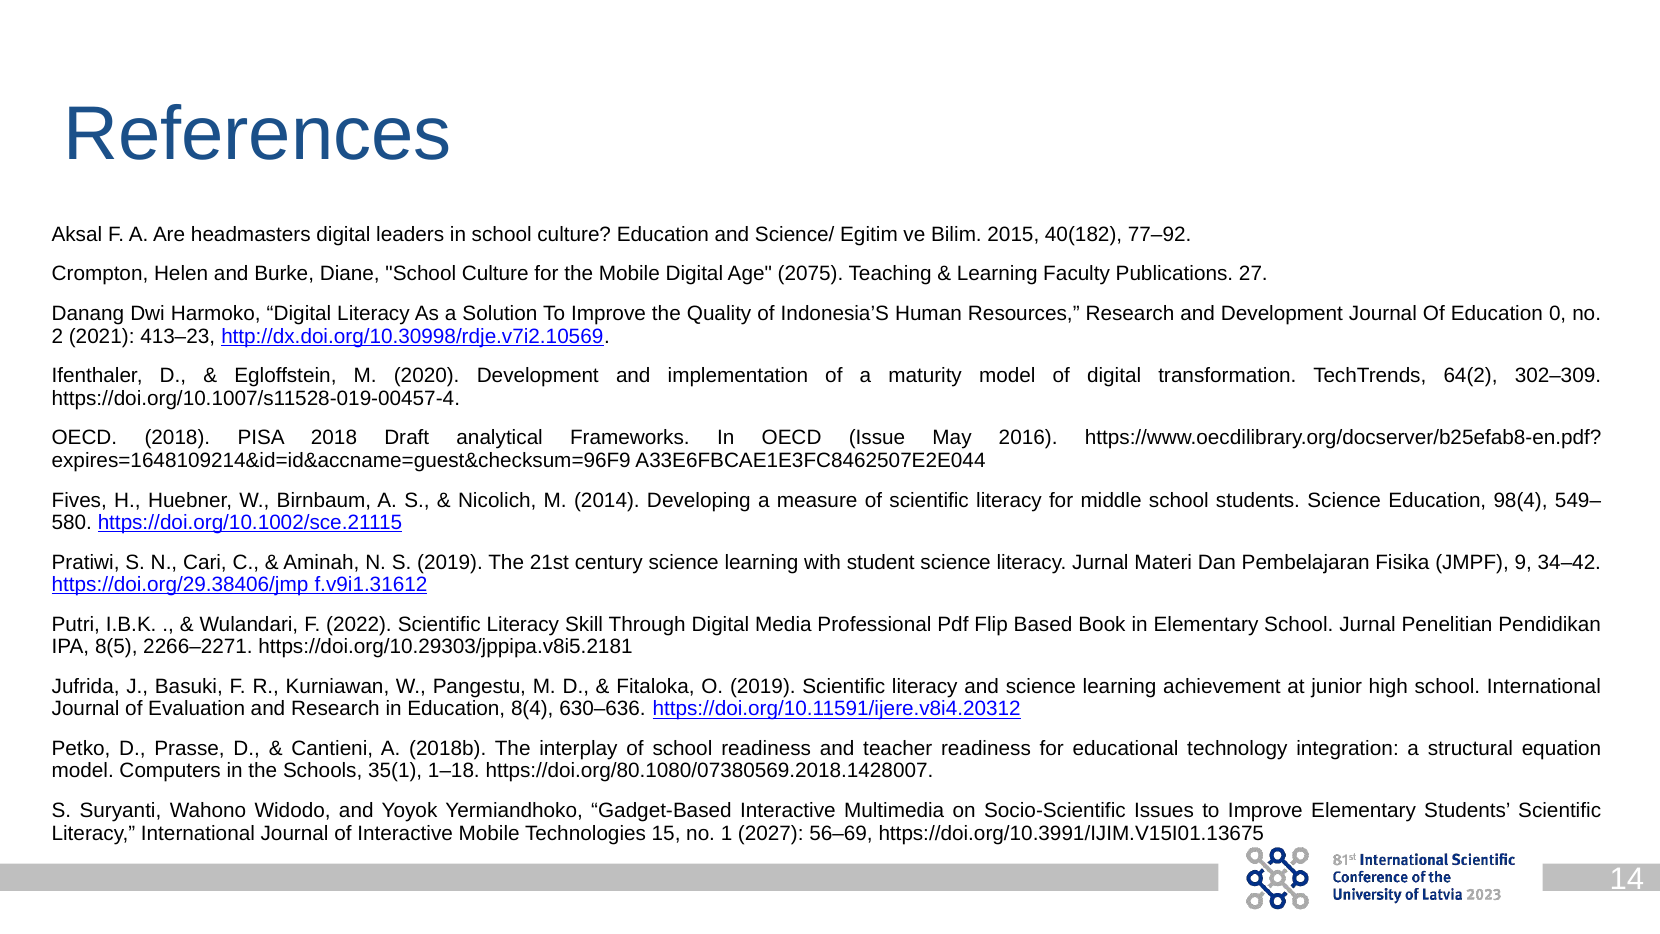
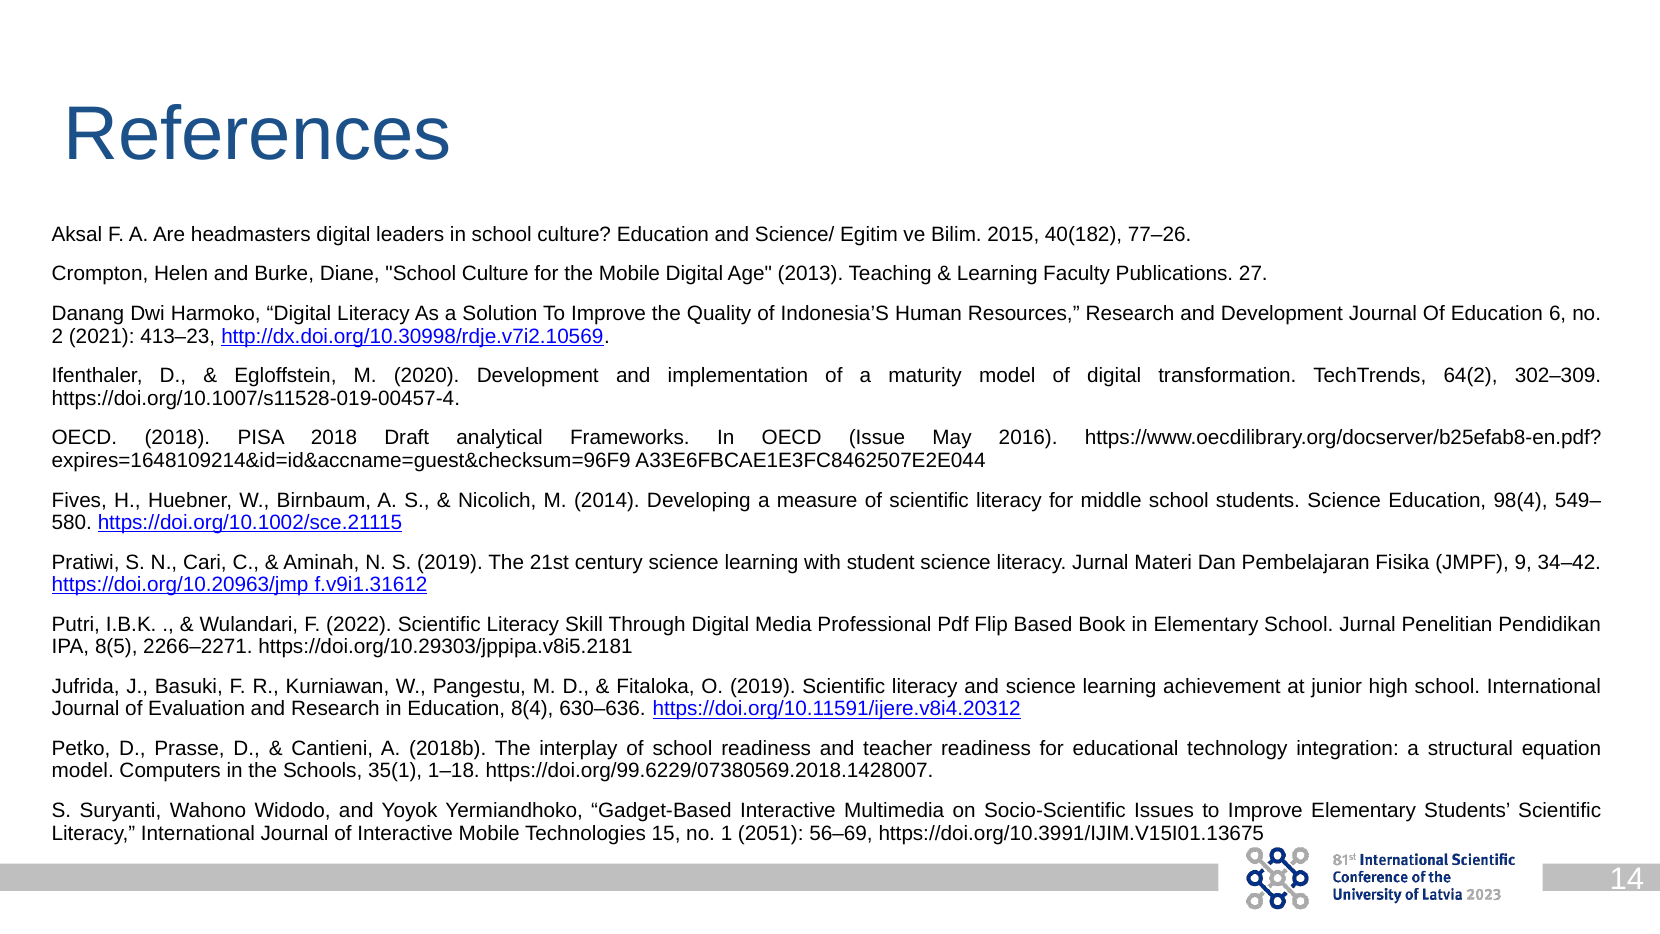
77–92: 77–92 -> 77–26 (1160, 234)
2075: 2075 -> 2013 (811, 274)
0: 0 -> 6 (1558, 314)
https://doi.org/29.38406/jmp: https://doi.org/29.38406/jmp -> https://doi.org/10.20963/jmp (180, 585)
https://doi.org/80.1080/07380569.2018.1428007: https://doi.org/80.1080/07380569.2018.1428007 -> https://doi.org/99.6229/07380569.2018.1428007 (709, 771)
2027: 2027 -> 2051 (771, 833)
